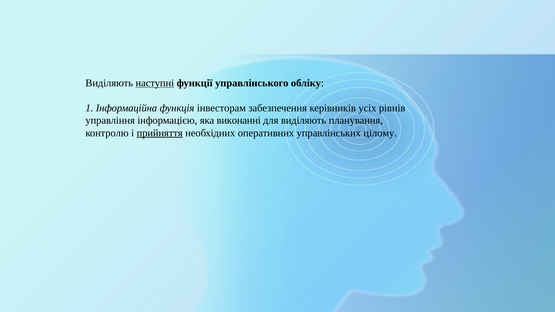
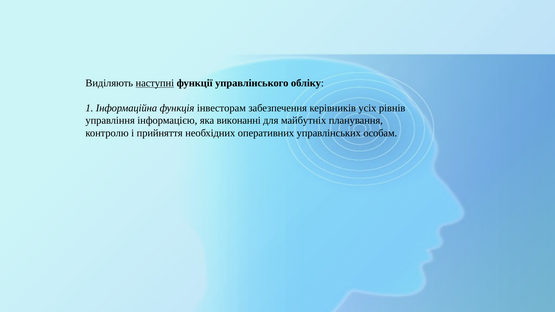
для виділяють: виділяють -> майбутніх (304, 121)
прийняття underline: present -> none (160, 133)
цілому: цілому -> особам (380, 133)
